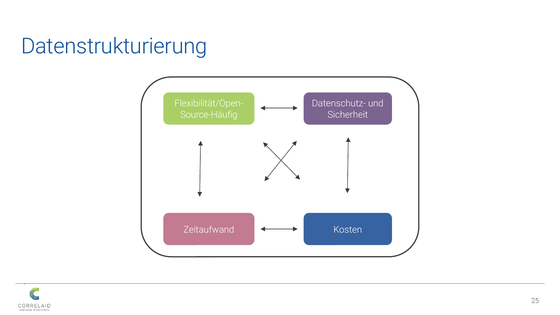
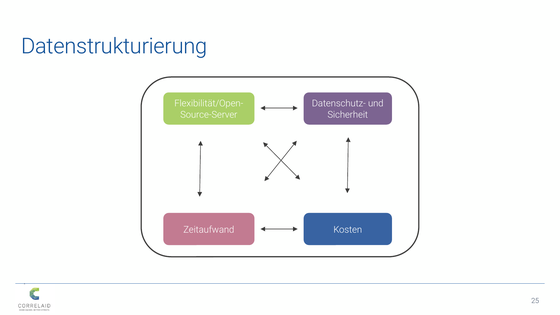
Source-Häufig: Source-Häufig -> Source-Server (209, 115)
